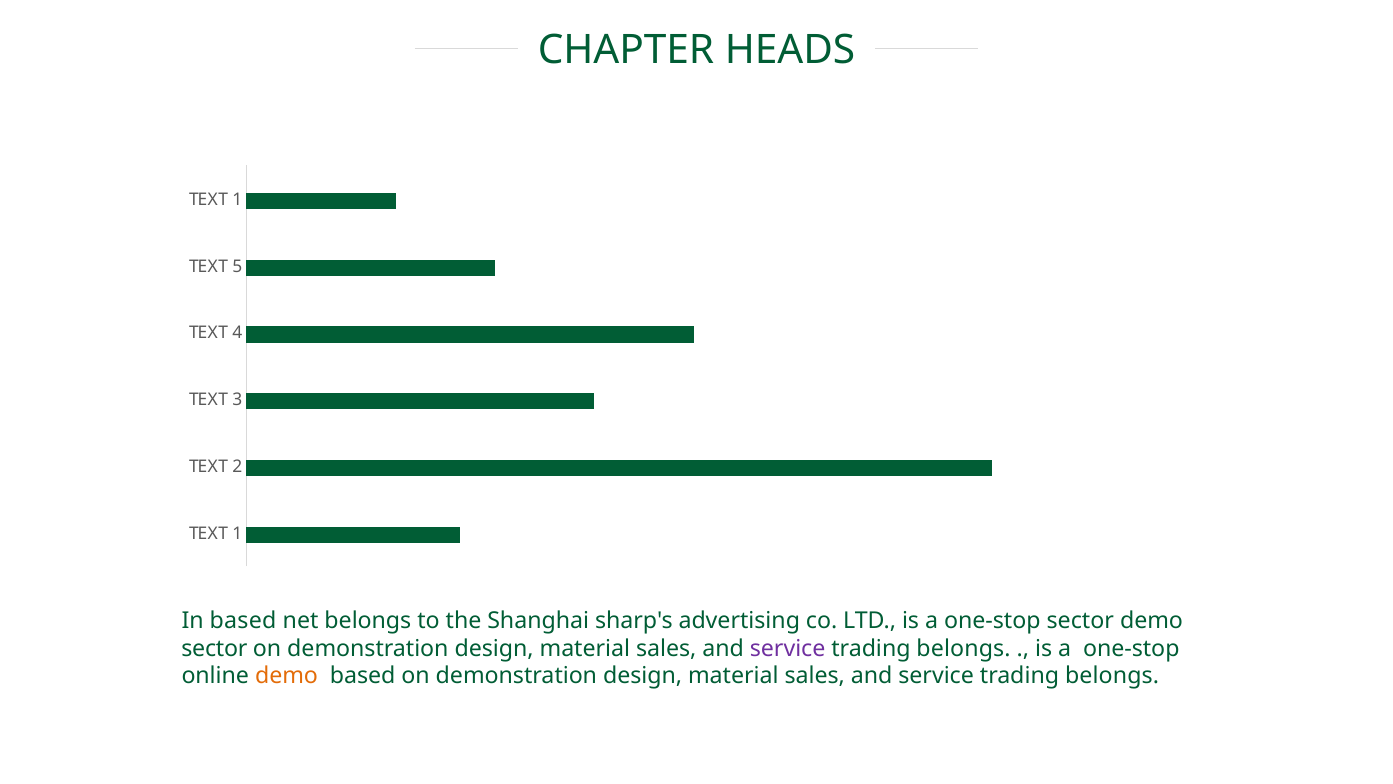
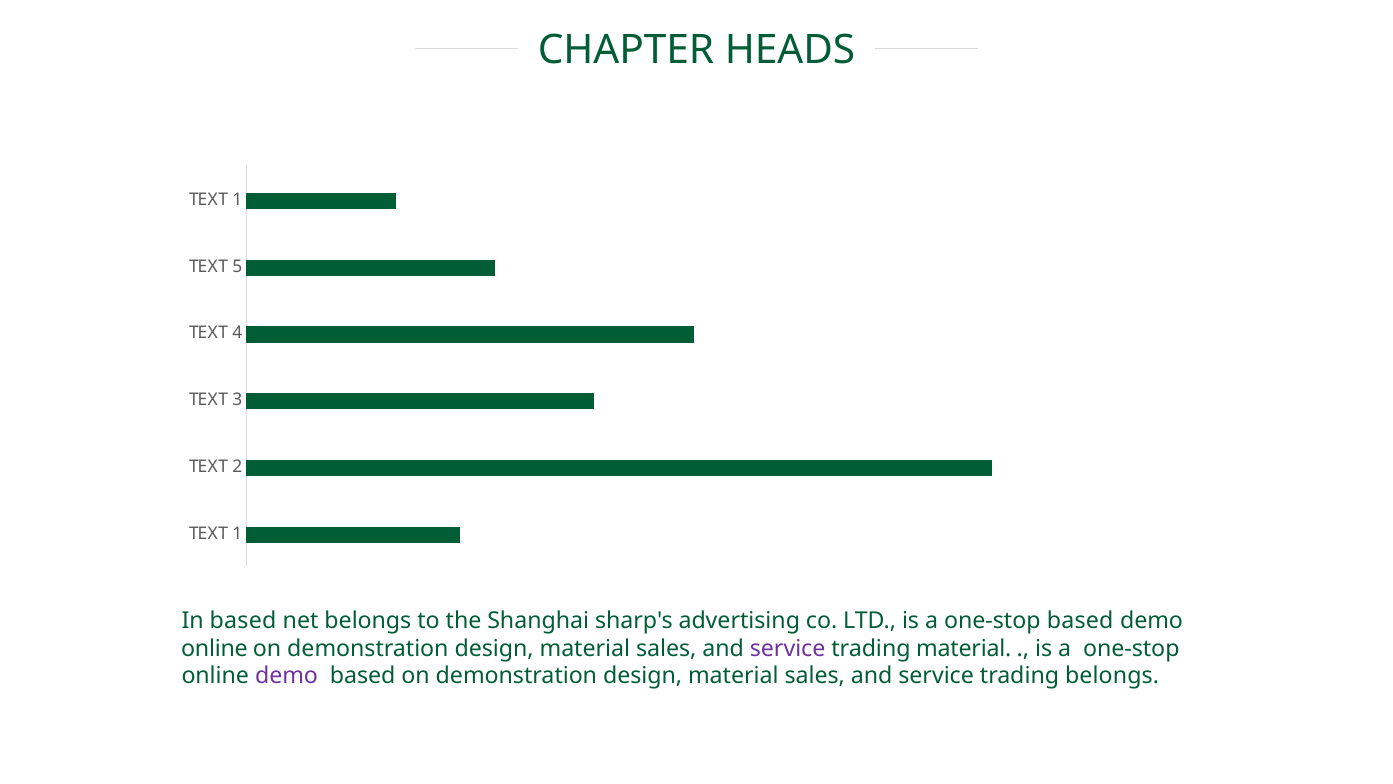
one-stop sector: sector -> based (1080, 620)
sector: sector -> online (214, 648)
belongs: belongs -> material (964, 648)
demo colour: orange -> purple (287, 676)
